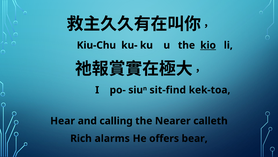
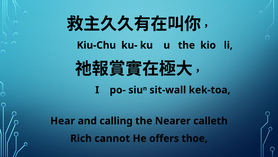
kio underline: present -> none (208, 45)
sit-find: sit-find -> sit-wall (168, 90)
alarms: alarms -> cannot (112, 138)
bear: bear -> thoe (195, 138)
